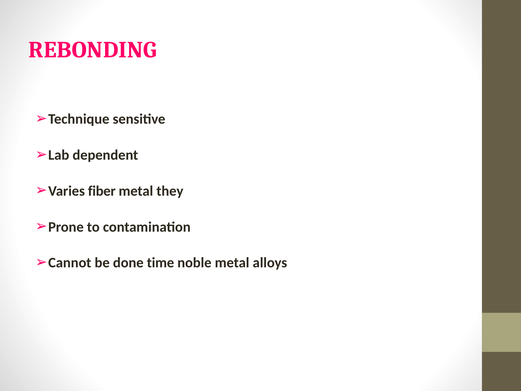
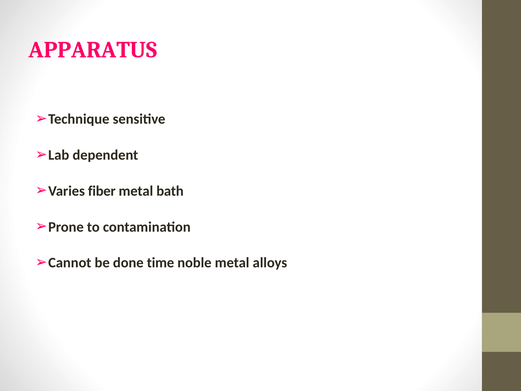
REBONDING: REBONDING -> APPARATUS (93, 50)
they: they -> bath (170, 191)
